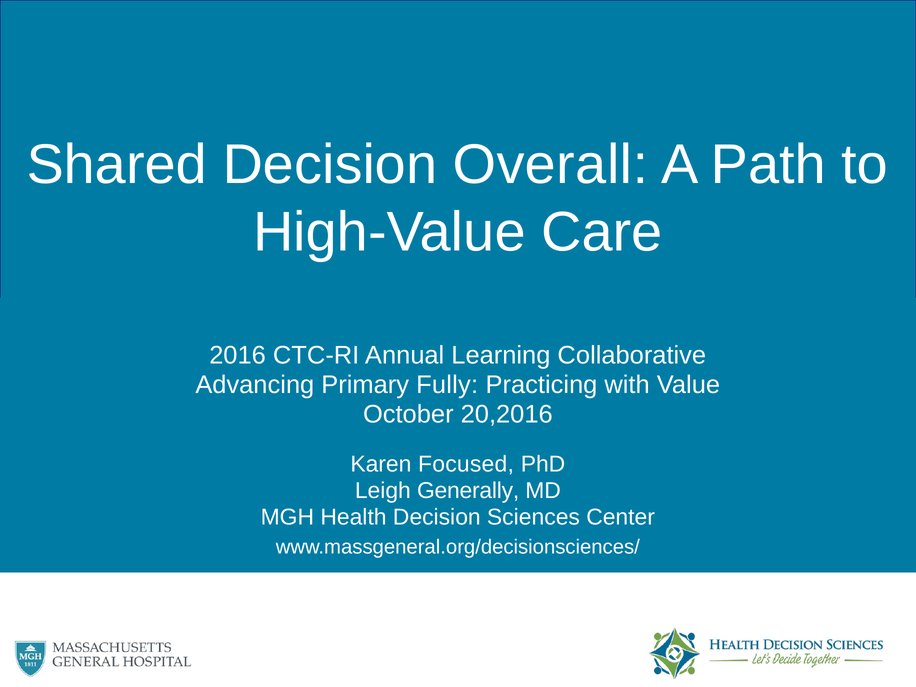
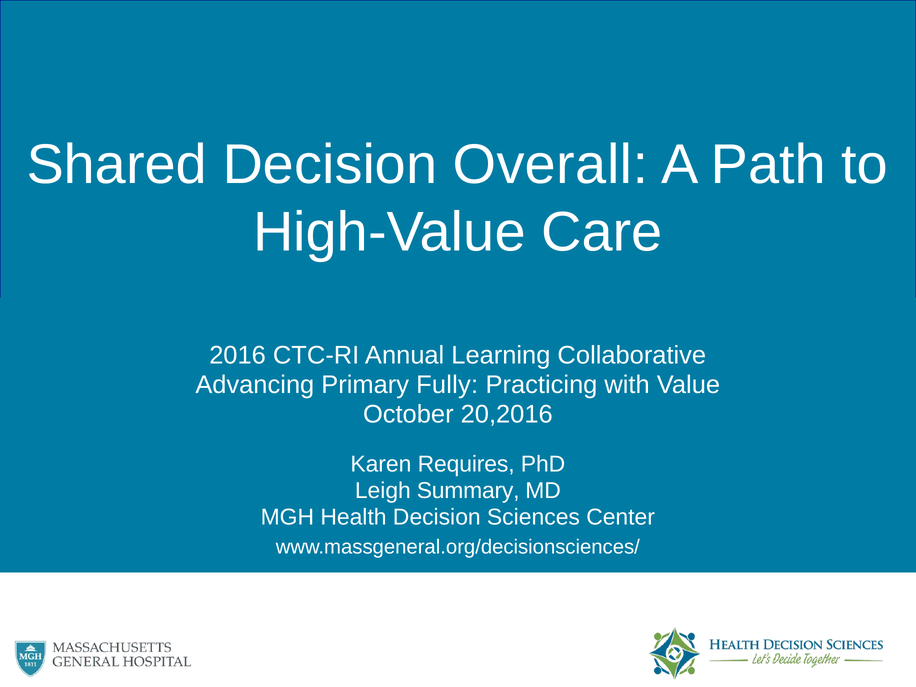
Focused: Focused -> Requires (466, 464)
Generally: Generally -> Summary (468, 491)
